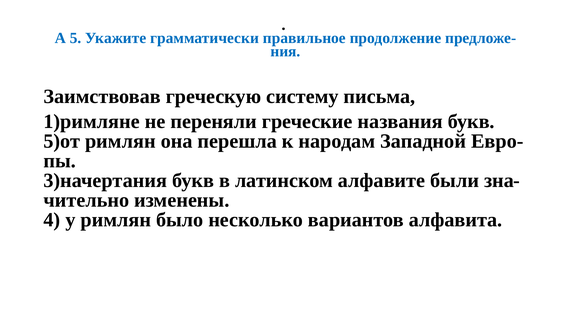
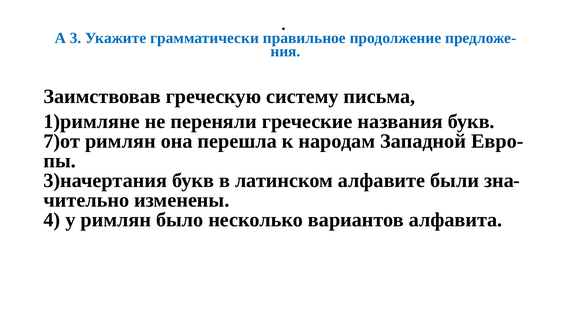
5: 5 -> 3 (75, 38)
5)от: 5)от -> 7)от (62, 141)
